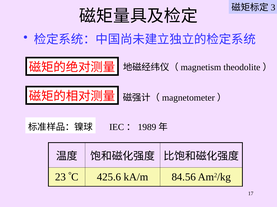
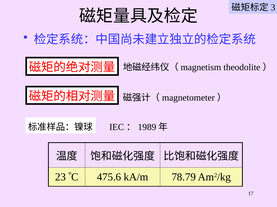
425.6: 425.6 -> 475.6 (109, 178)
84.56: 84.56 -> 78.79 (184, 178)
